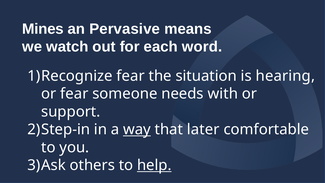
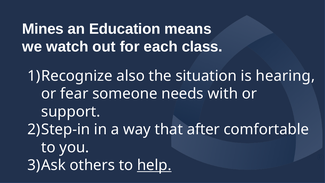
Pervasive: Pervasive -> Education (125, 29)
word: word -> class (202, 47)
fear: fear -> also (131, 76)
way underline: present -> none (137, 129)
later: later -> after (203, 129)
